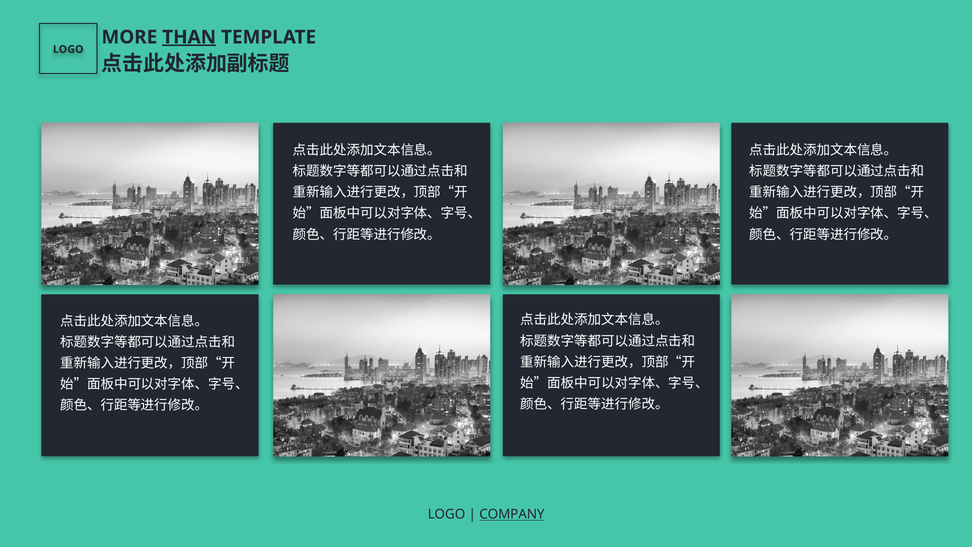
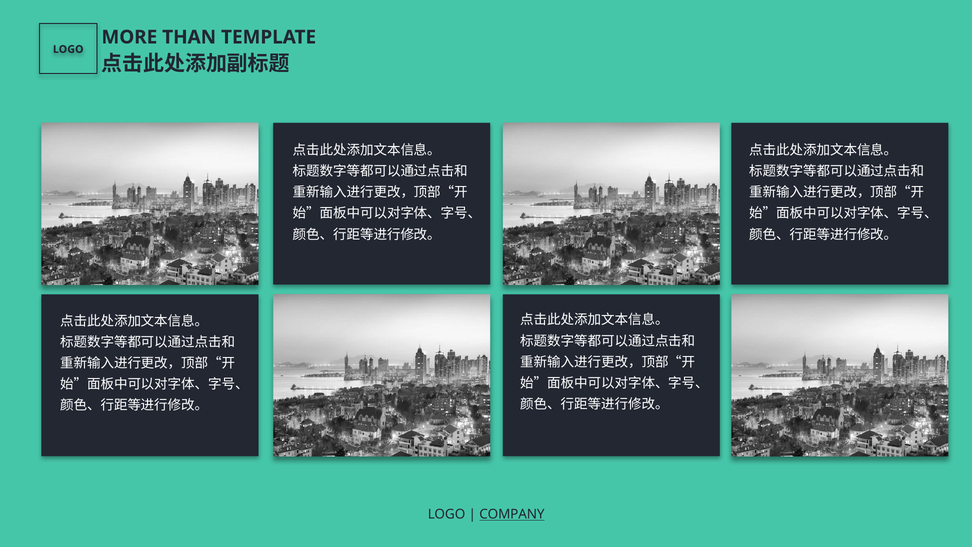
THAN underline: present -> none (189, 37)
